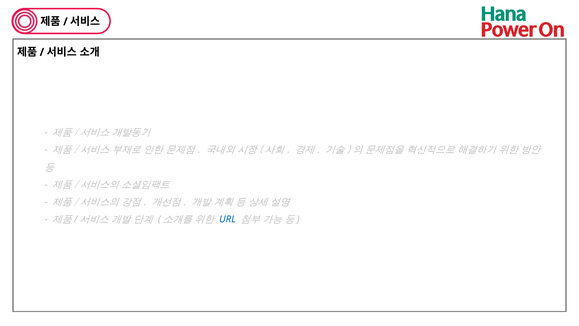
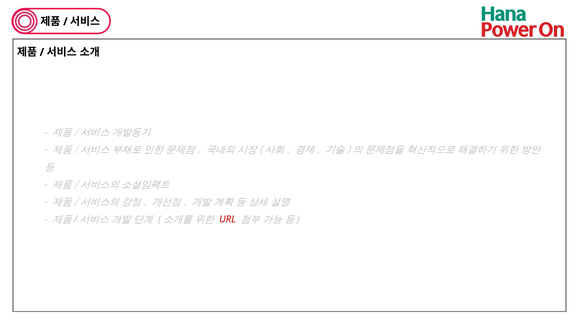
URL colour: blue -> red (228, 219)
